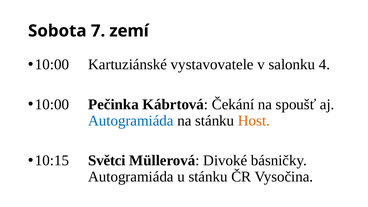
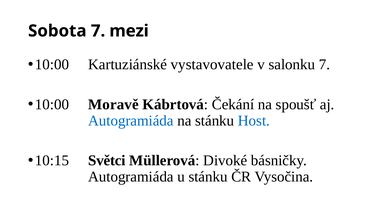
zemí: zemí -> mezi (129, 31)
salonku 4: 4 -> 7 (324, 64)
Pečinka: Pečinka -> Moravě (113, 104)
Host colour: orange -> blue (254, 121)
